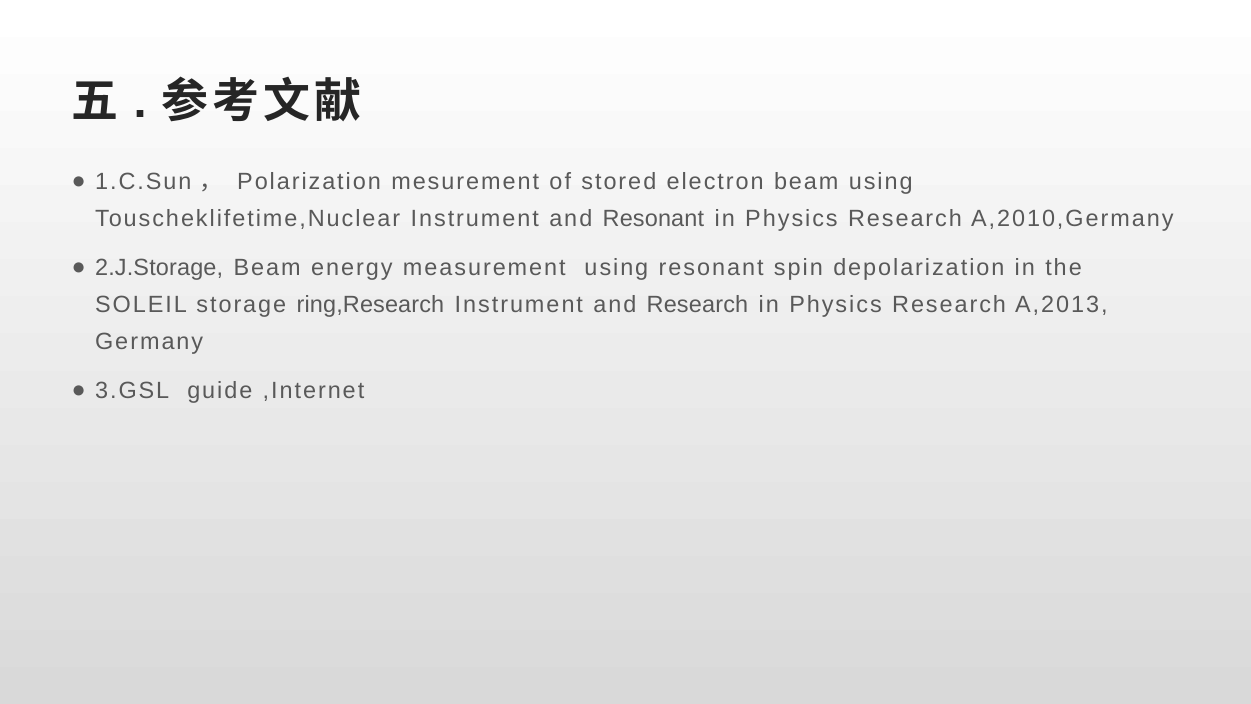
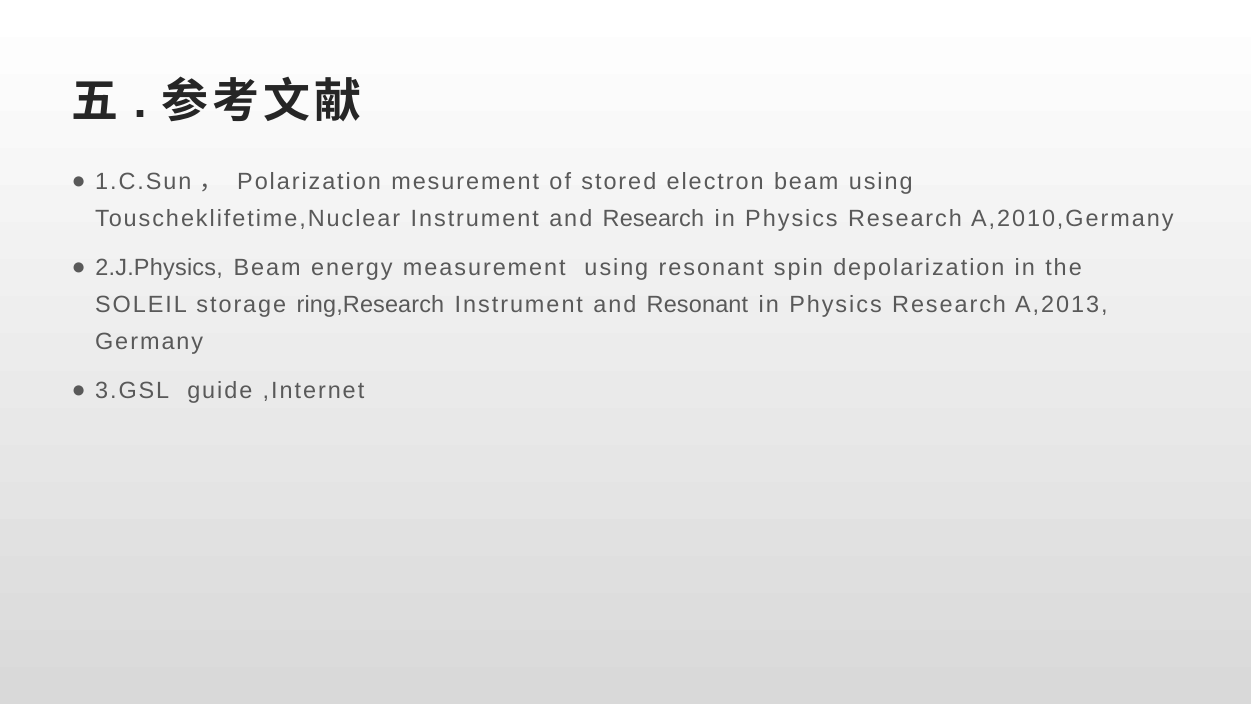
and Resonant: Resonant -> Research (653, 218)
2.J.Storage: 2.J.Storage -> 2.J.Physics (159, 268)
and Research: Research -> Resonant (697, 305)
